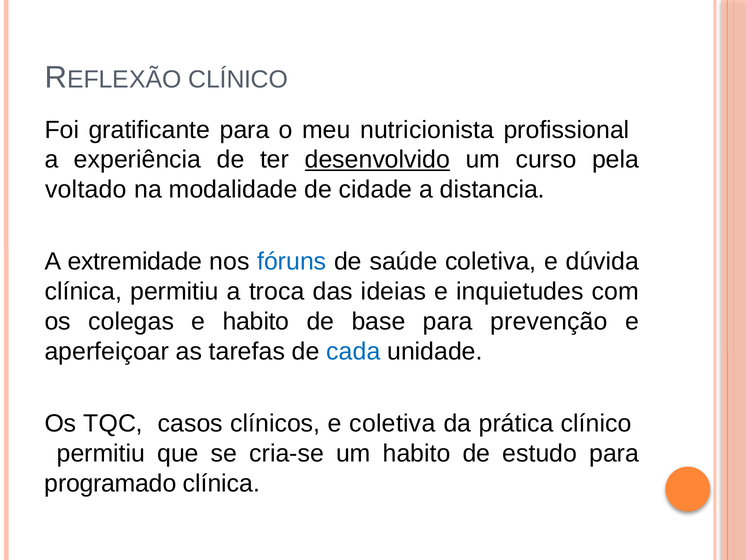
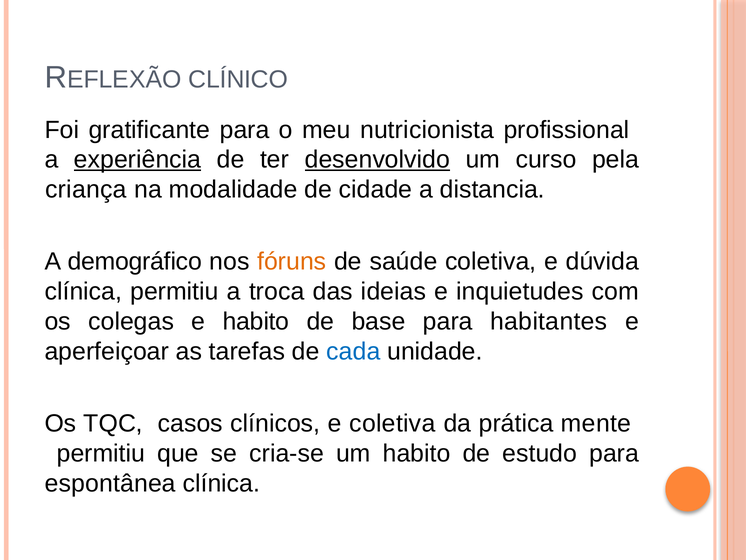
experiência underline: none -> present (138, 160)
voltado: voltado -> criança (86, 189)
extremidade: extremidade -> demográfico (135, 262)
fóruns colour: blue -> orange (292, 262)
prevenção: prevenção -> habitantes (549, 321)
prática clínico: clínico -> mente (596, 423)
programado: programado -> espontânea (110, 483)
